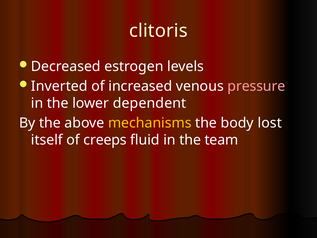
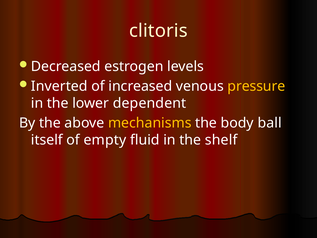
pressure colour: pink -> yellow (256, 86)
lost: lost -> ball (270, 123)
creeps: creeps -> empty (105, 140)
team: team -> shelf (221, 140)
